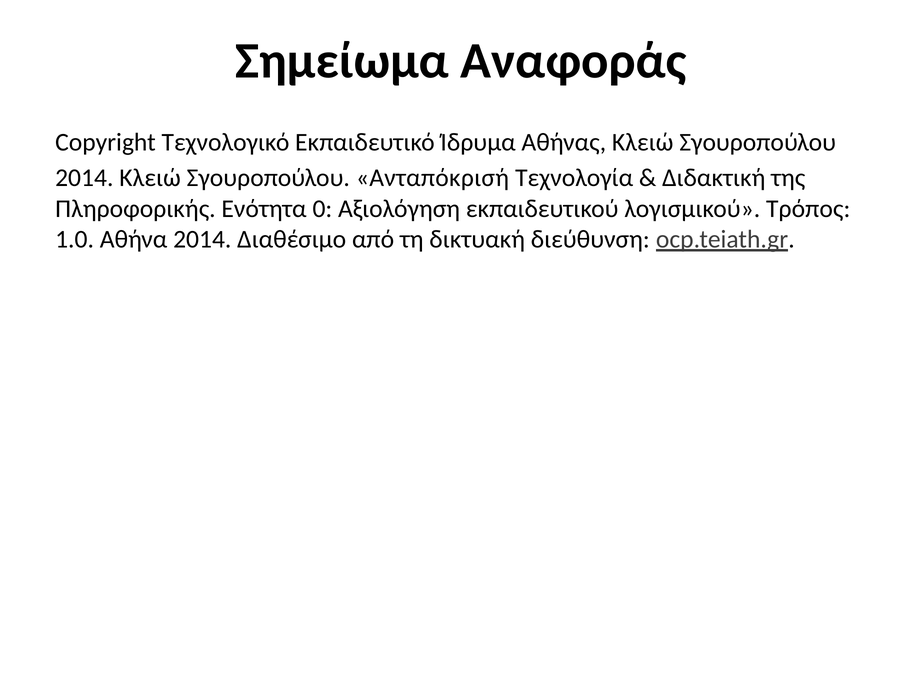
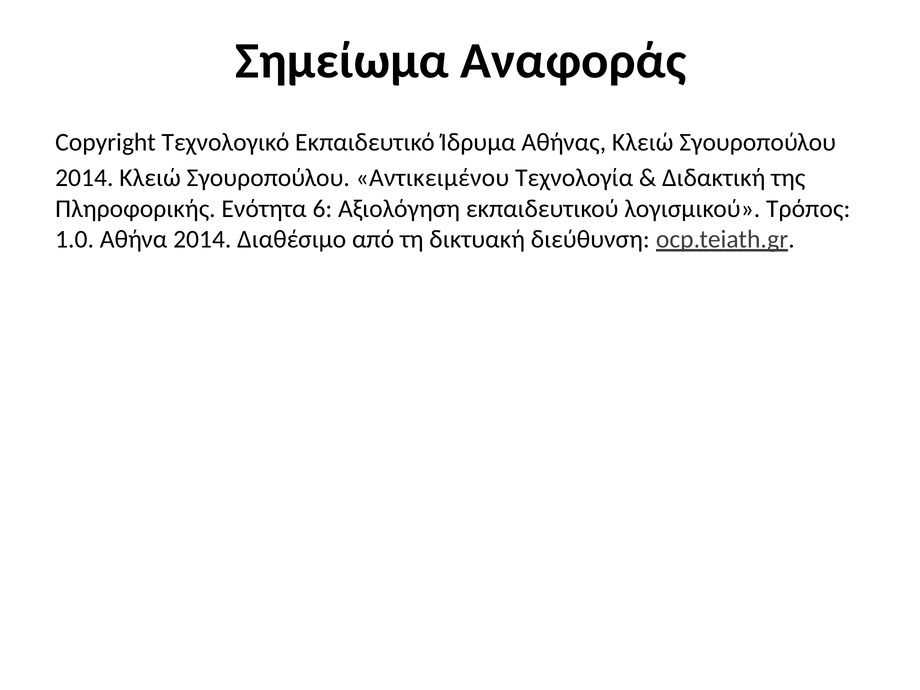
Ανταπόκρισή: Ανταπόκρισή -> Αντικειμένου (432, 178)
0: 0 -> 6 (322, 209)
